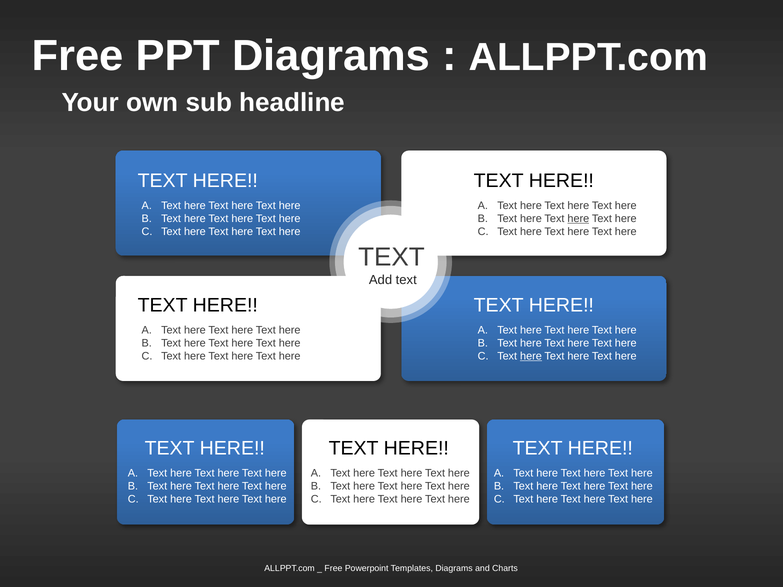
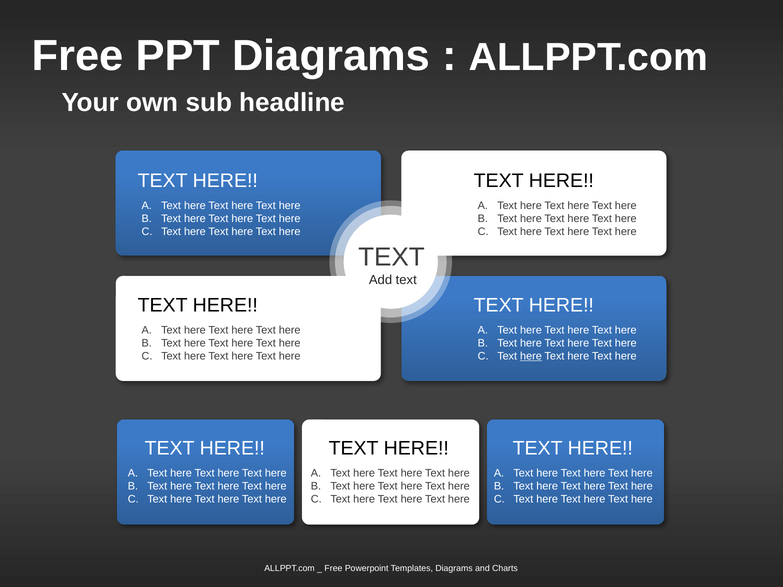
here underline: present -> none (578, 219)
